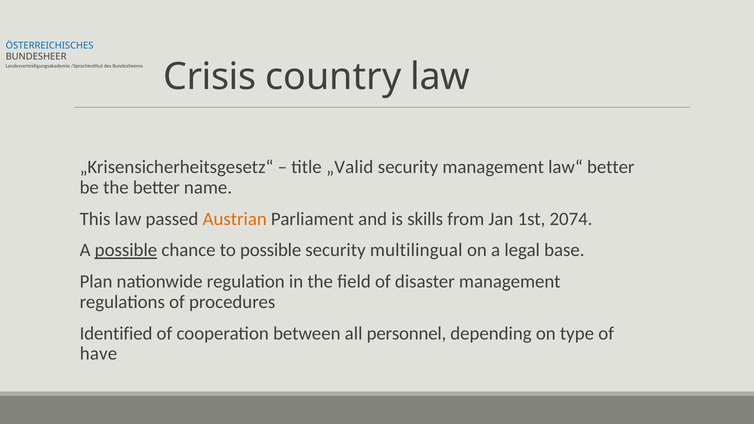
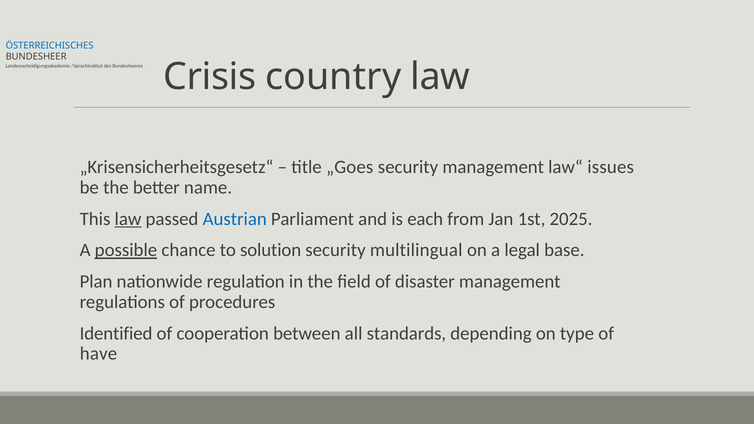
„Valid: „Valid -> „Goes (350, 167)
law“ better: better -> issues (611, 167)
law underline: none -> present (128, 219)
Austrian colour: orange -> blue (235, 219)
skills: skills -> each (425, 219)
2074: 2074 -> 2025 (571, 219)
to possible: possible -> solution (271, 250)
personnel: personnel -> standards (406, 333)
